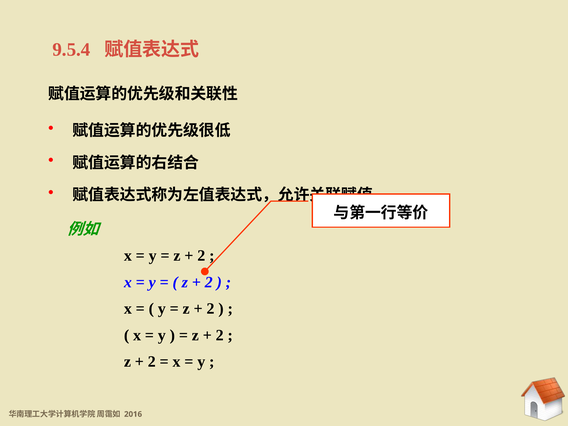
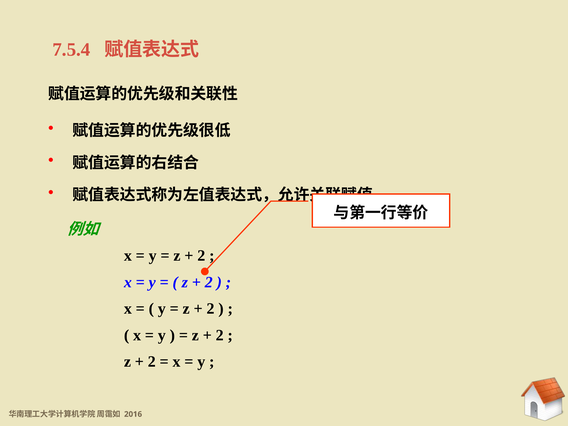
9.5.4: 9.5.4 -> 7.5.4 (71, 50)
